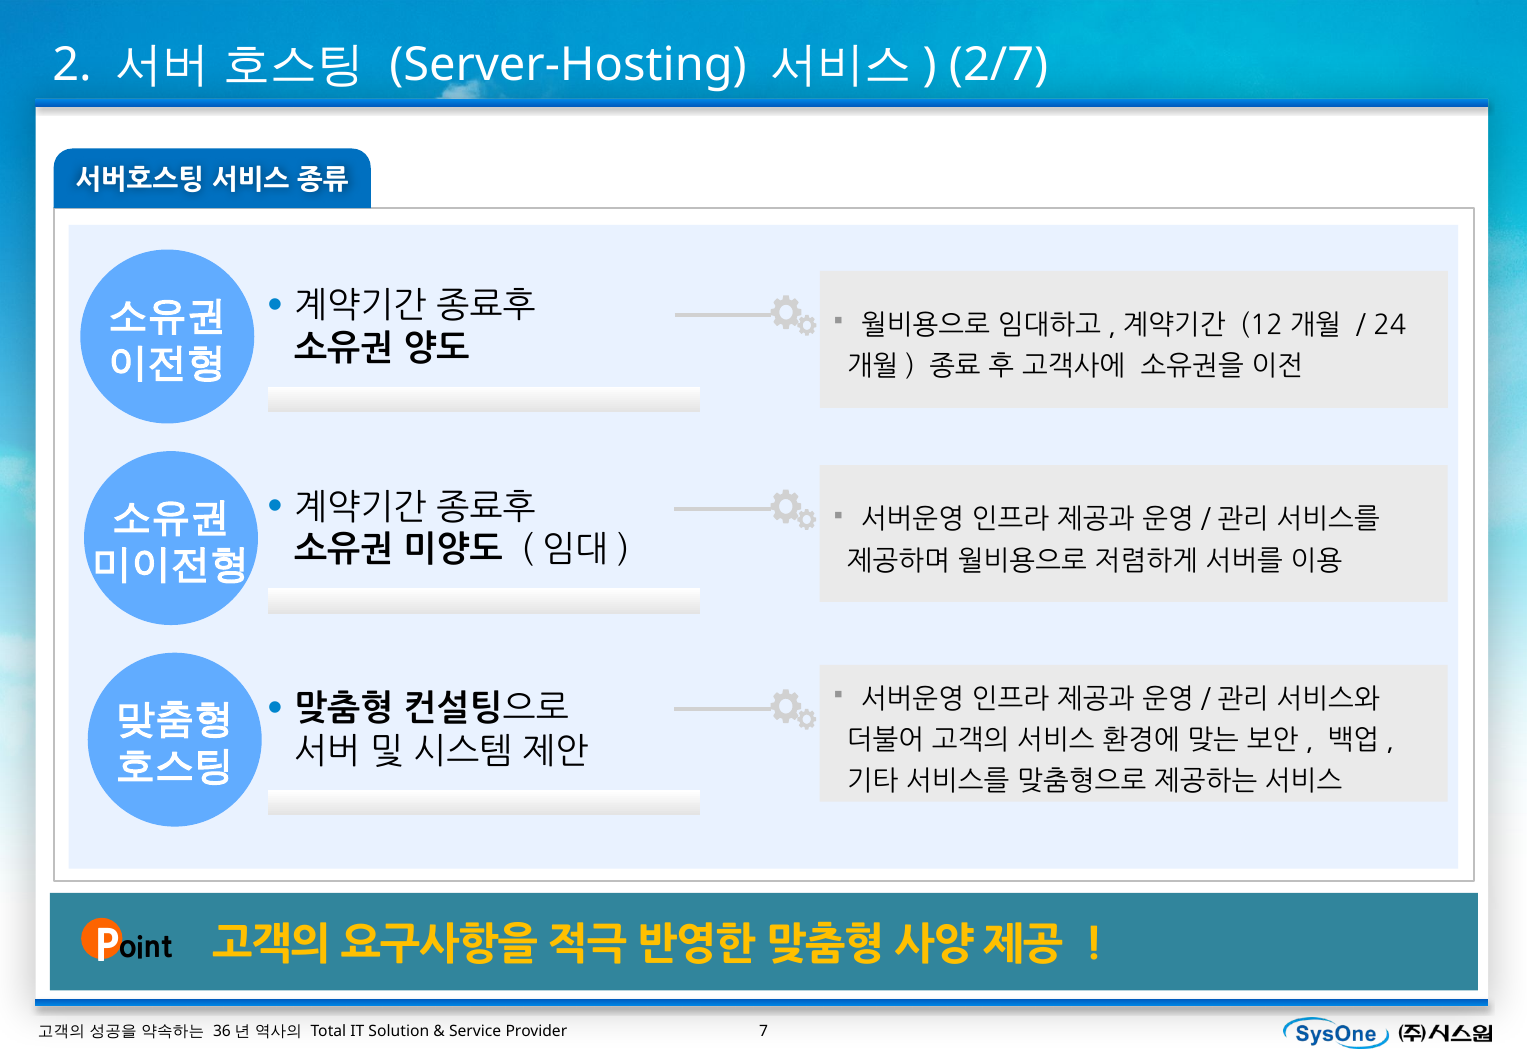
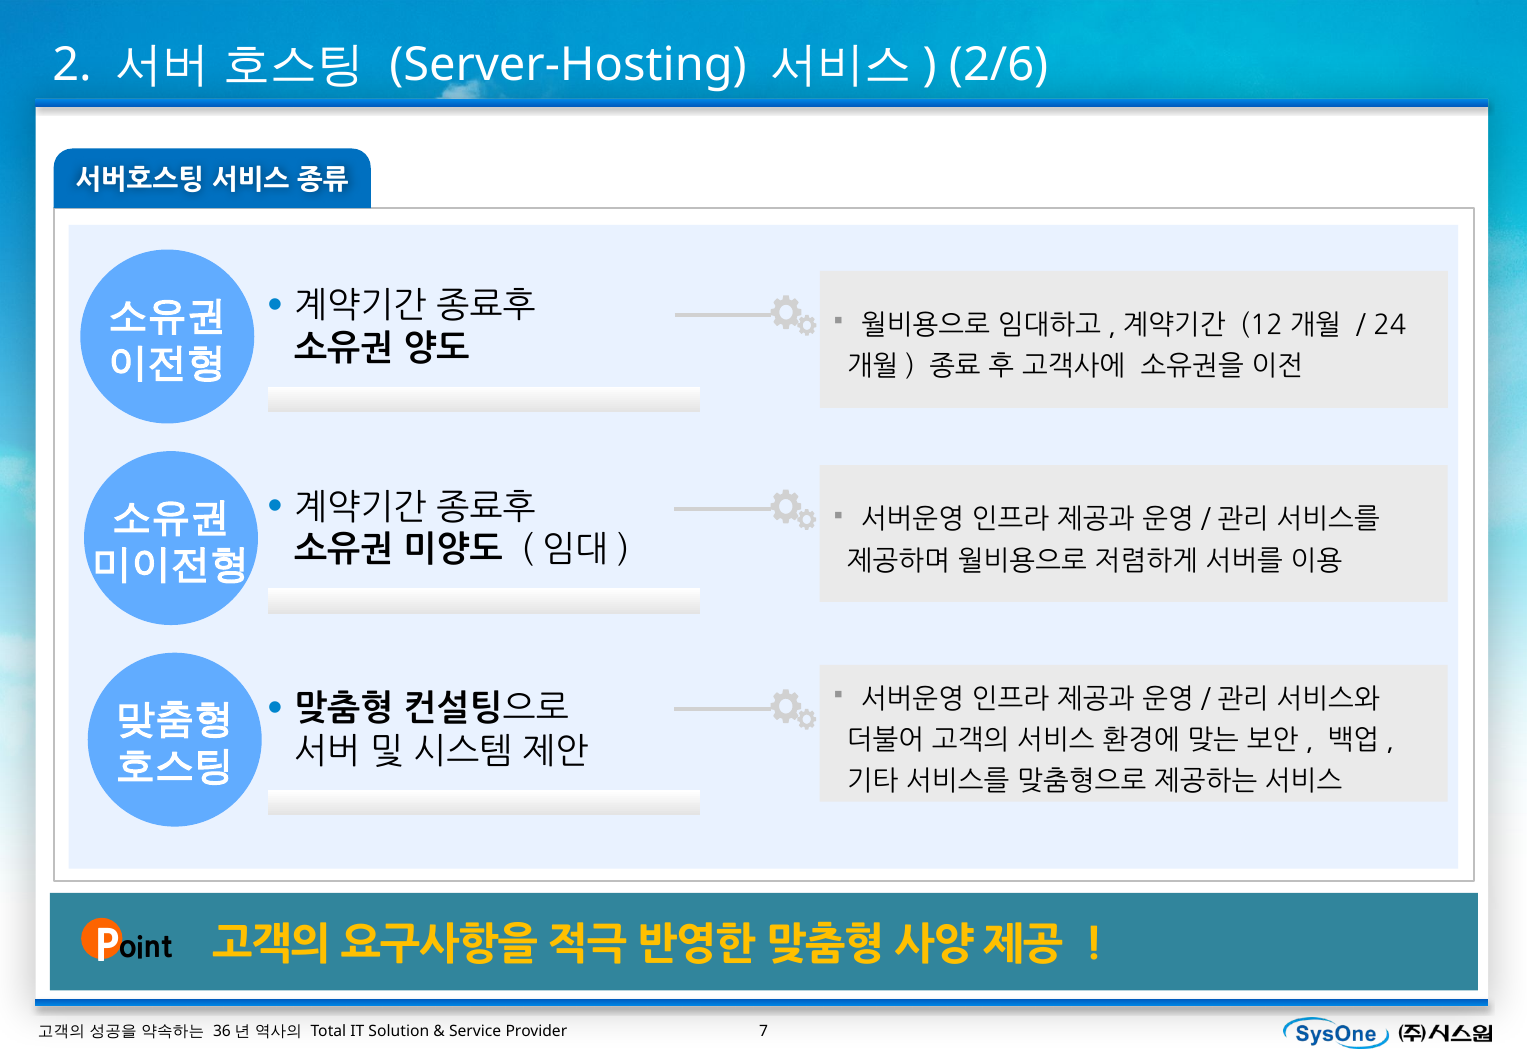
2/7: 2/7 -> 2/6 (999, 65)
